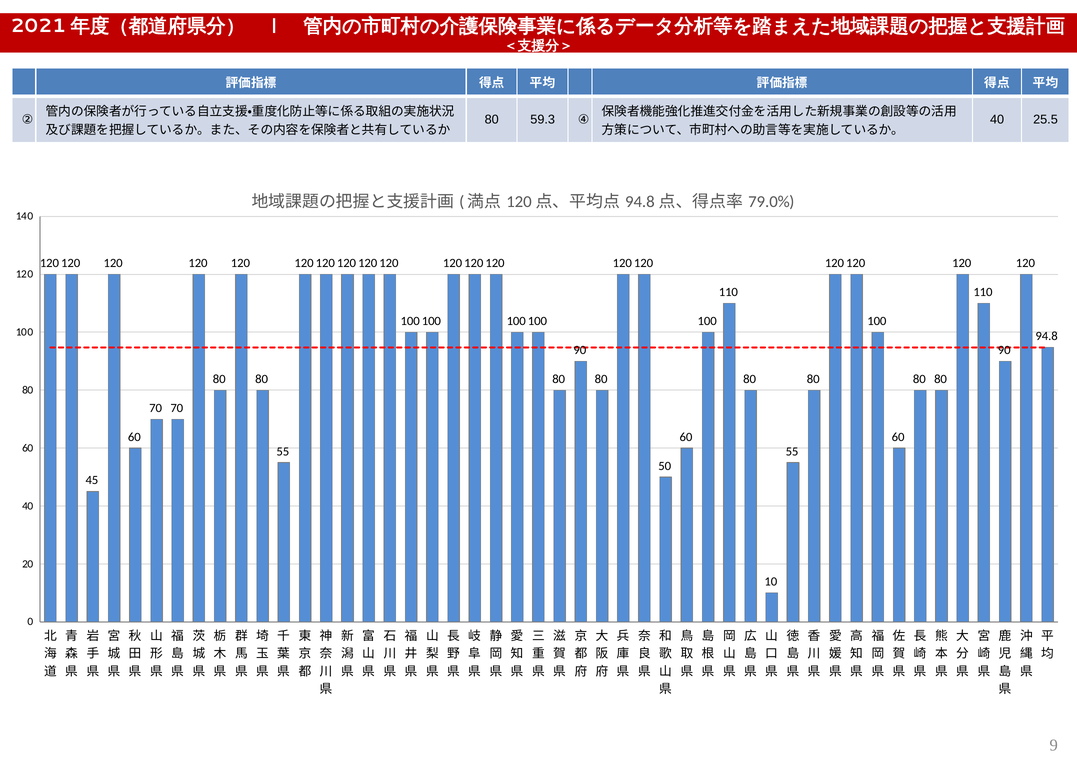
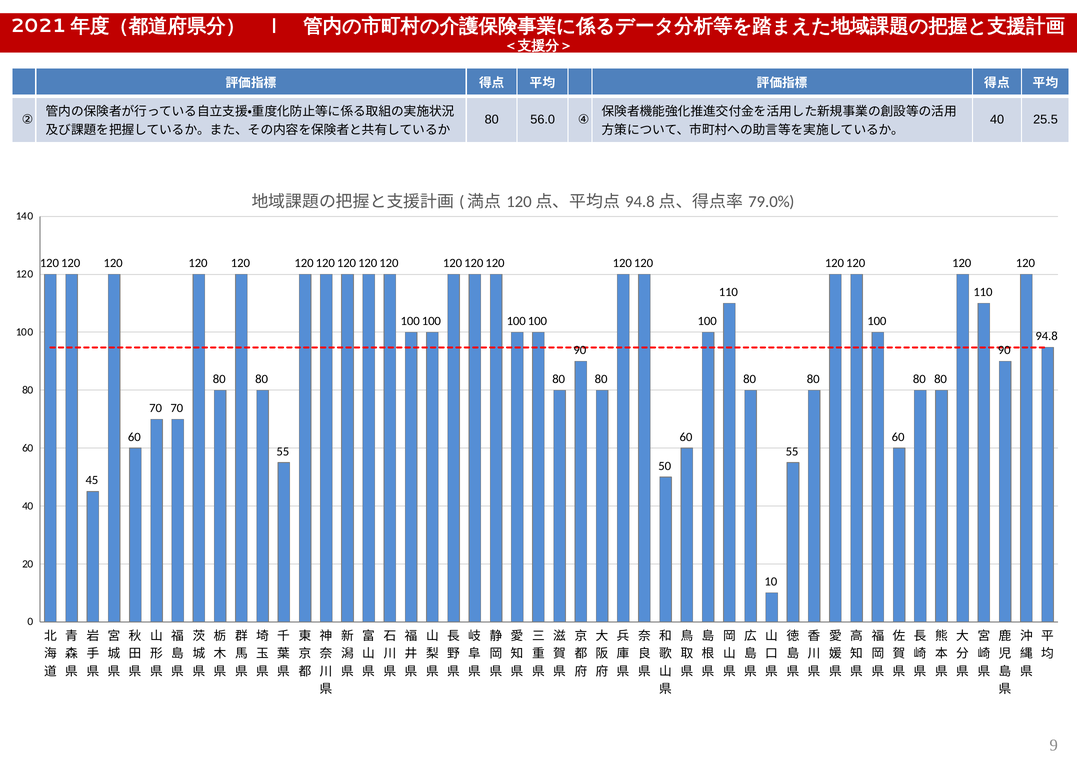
59.3: 59.3 -> 56.0 (543, 120)
